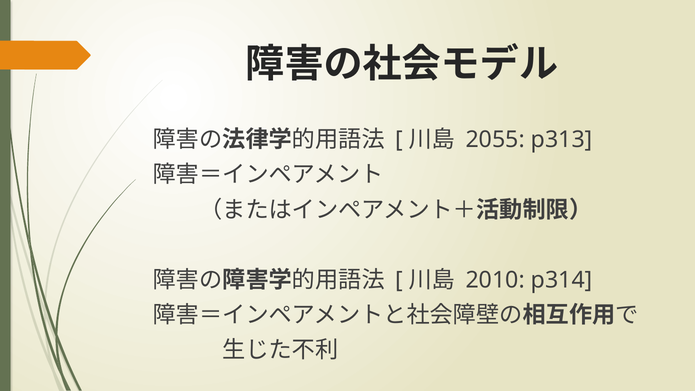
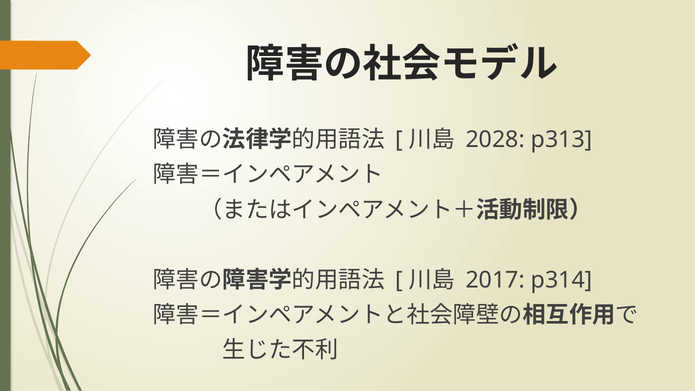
2055: 2055 -> 2028 (495, 140)
2010: 2010 -> 2017 (495, 280)
